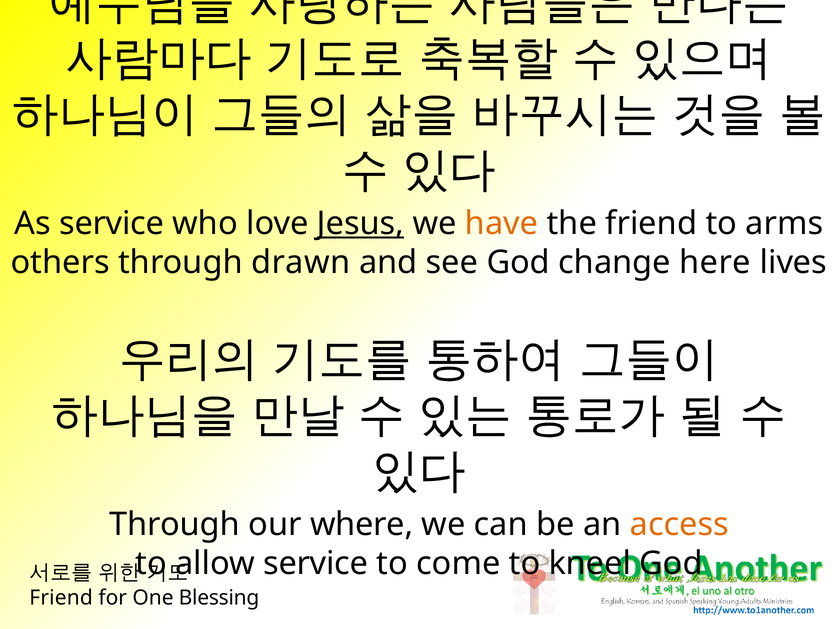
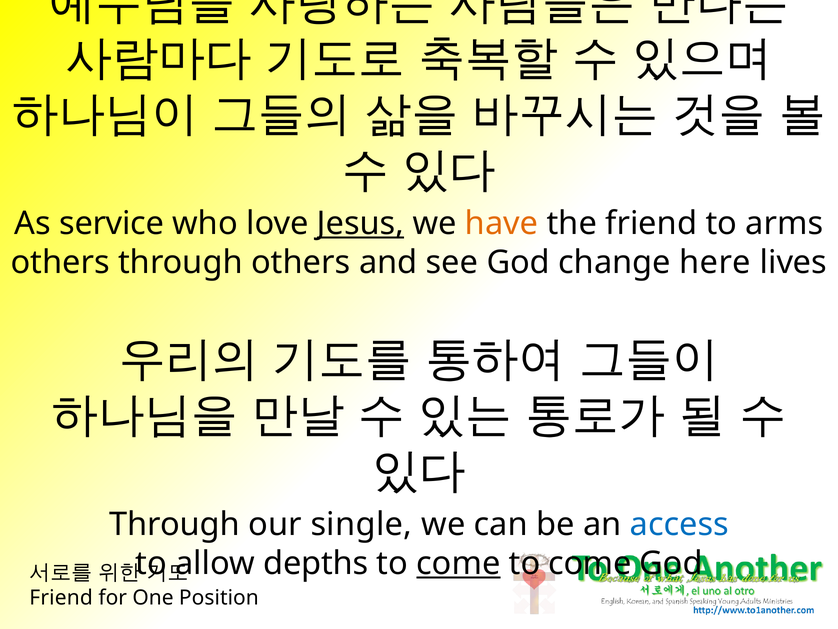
through drawn: drawn -> others (301, 262)
where: where -> single (361, 524)
access colour: orange -> blue (679, 524)
allow service: service -> depths (316, 563)
come underline: none -> present (458, 563)
kneel: kneel -> come (590, 563)
Blessing: Blessing -> Position (219, 597)
